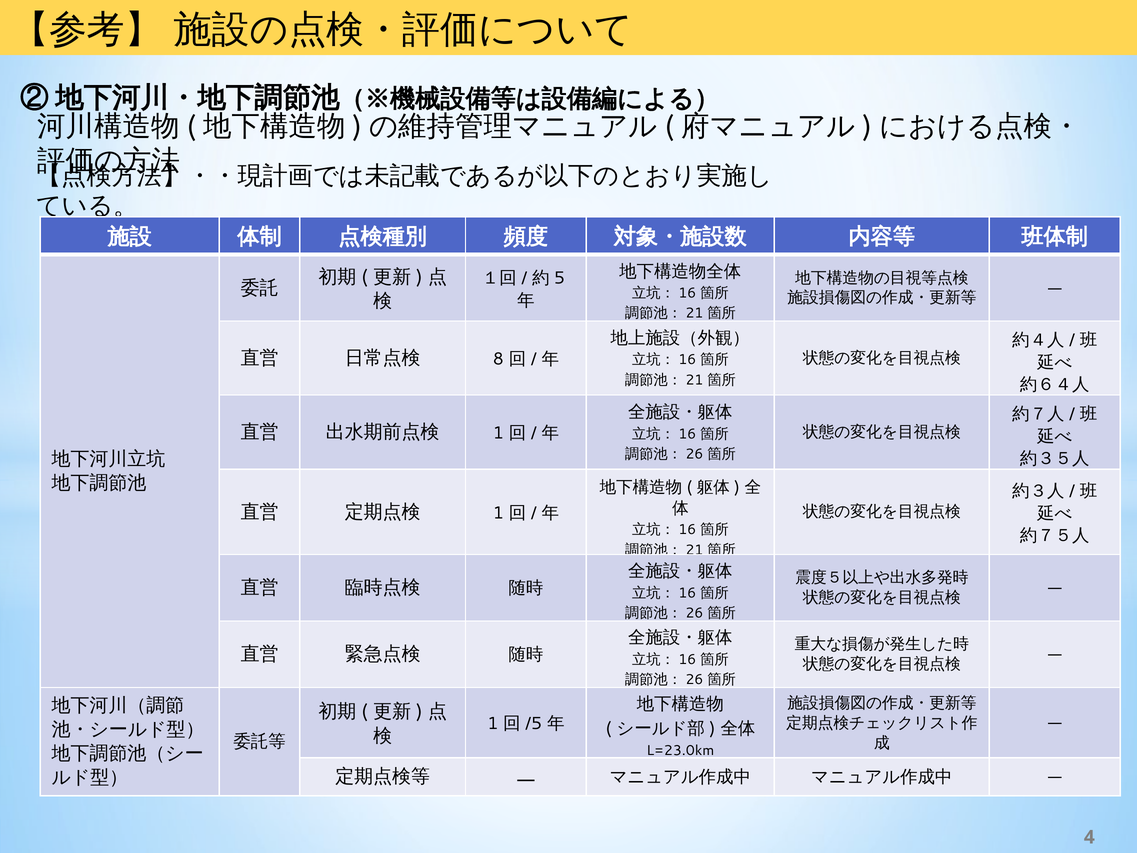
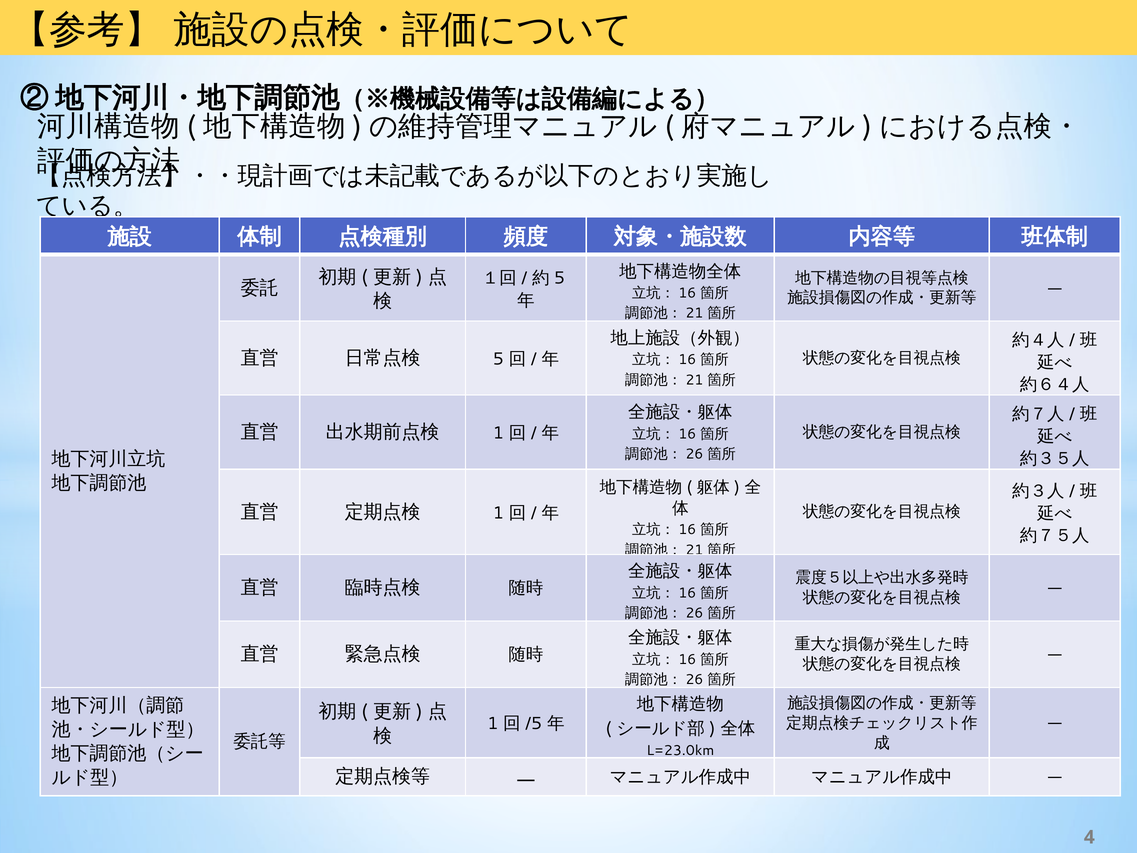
8: 8 -> 5 (498, 359)
